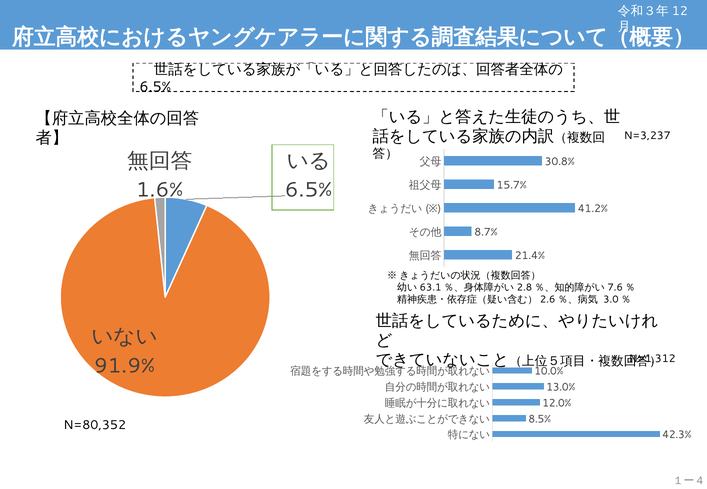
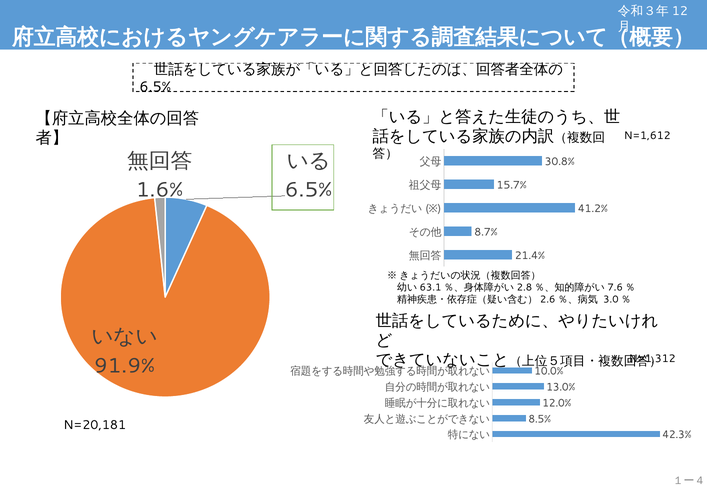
N=3,237: N=3,237 -> N=1,612 (647, 136)
N=80,352: N=80,352 -> N=20,181 (95, 425)
